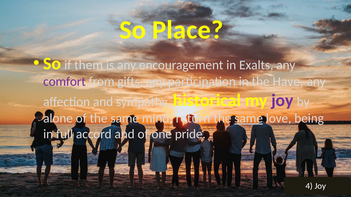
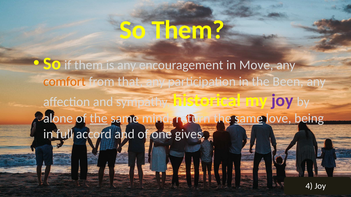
So Place: Place -> Them (188, 30)
Exalts: Exalts -> Move (256, 65)
comfort colour: purple -> orange (64, 82)
gifts: gifts -> that (130, 82)
Have: Have -> Been (288, 82)
the underline: none -> present (99, 119)
pride: pride -> gives (190, 134)
